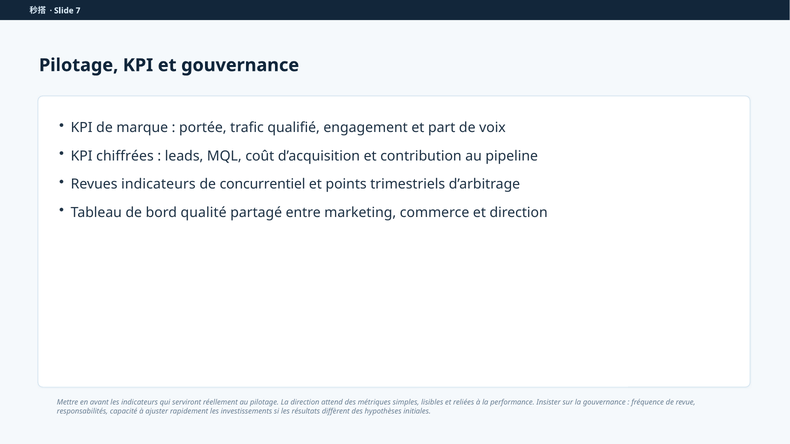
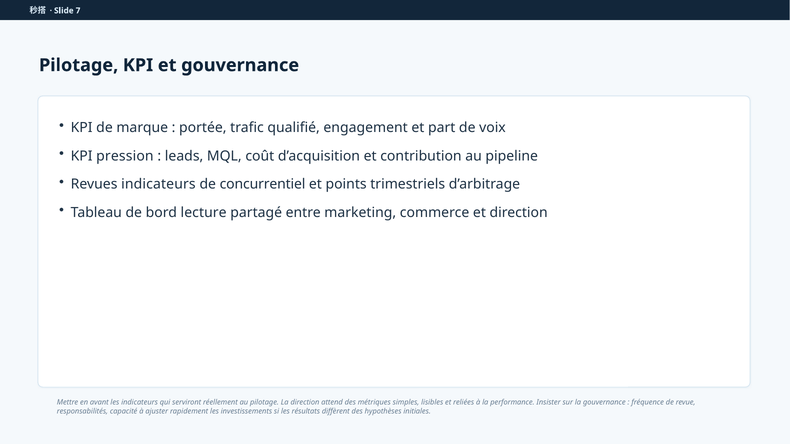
chiffrées: chiffrées -> pression (125, 156)
qualité: qualité -> lecture (204, 213)
